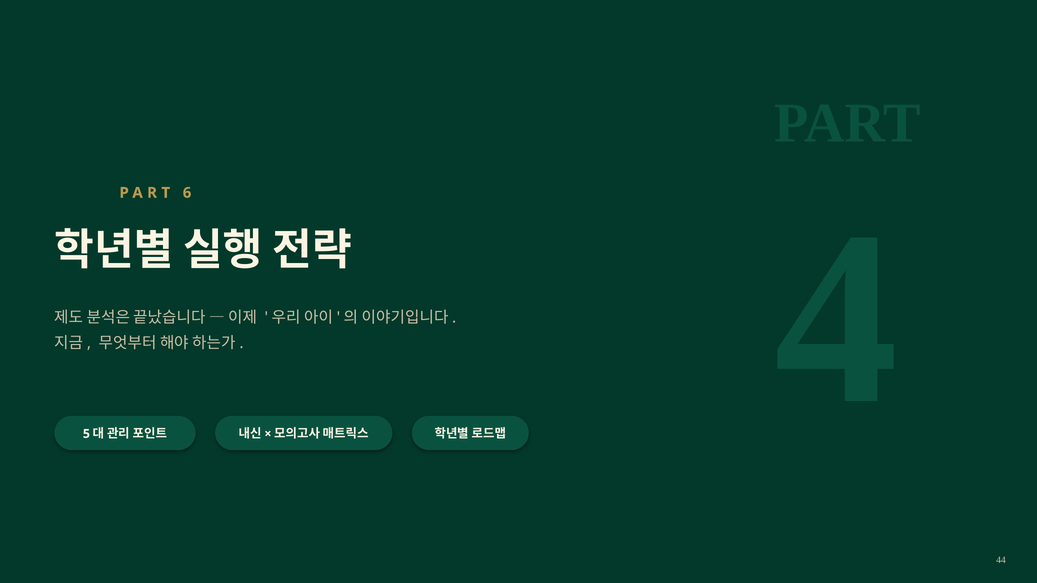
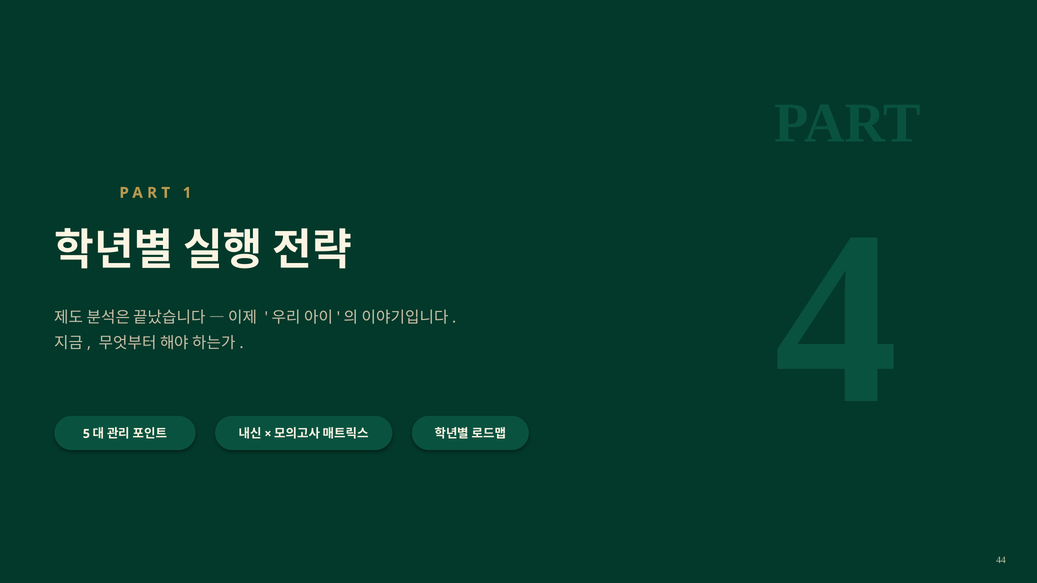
6: 6 -> 1 (187, 193)
